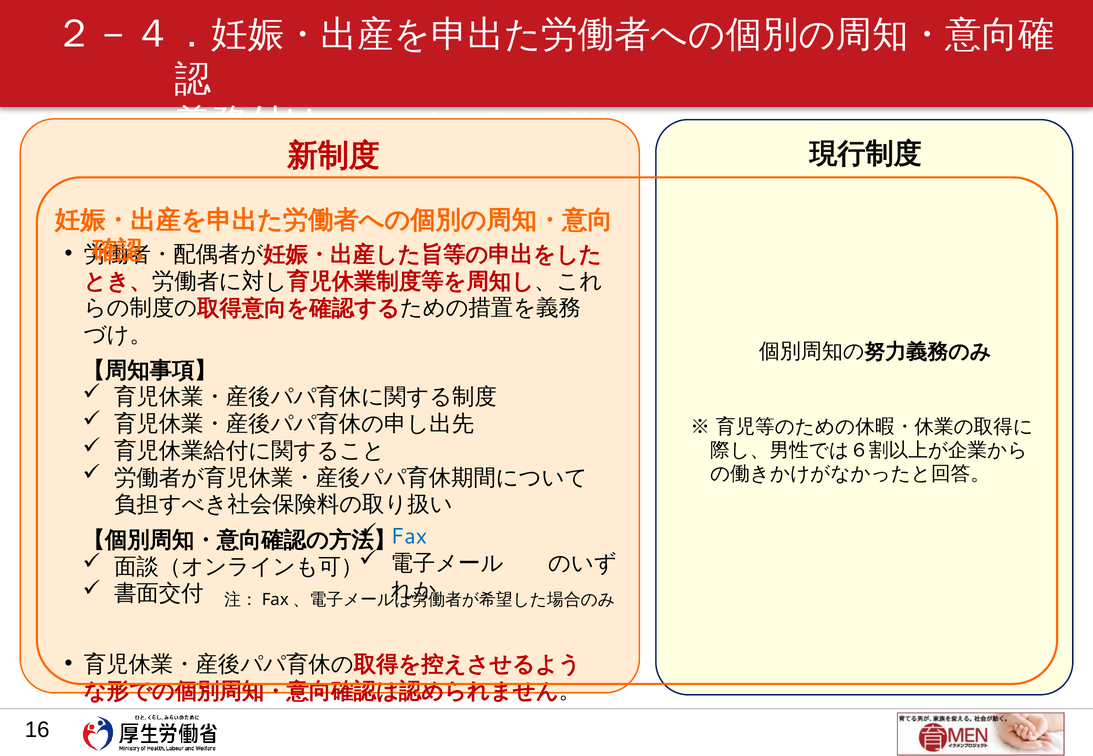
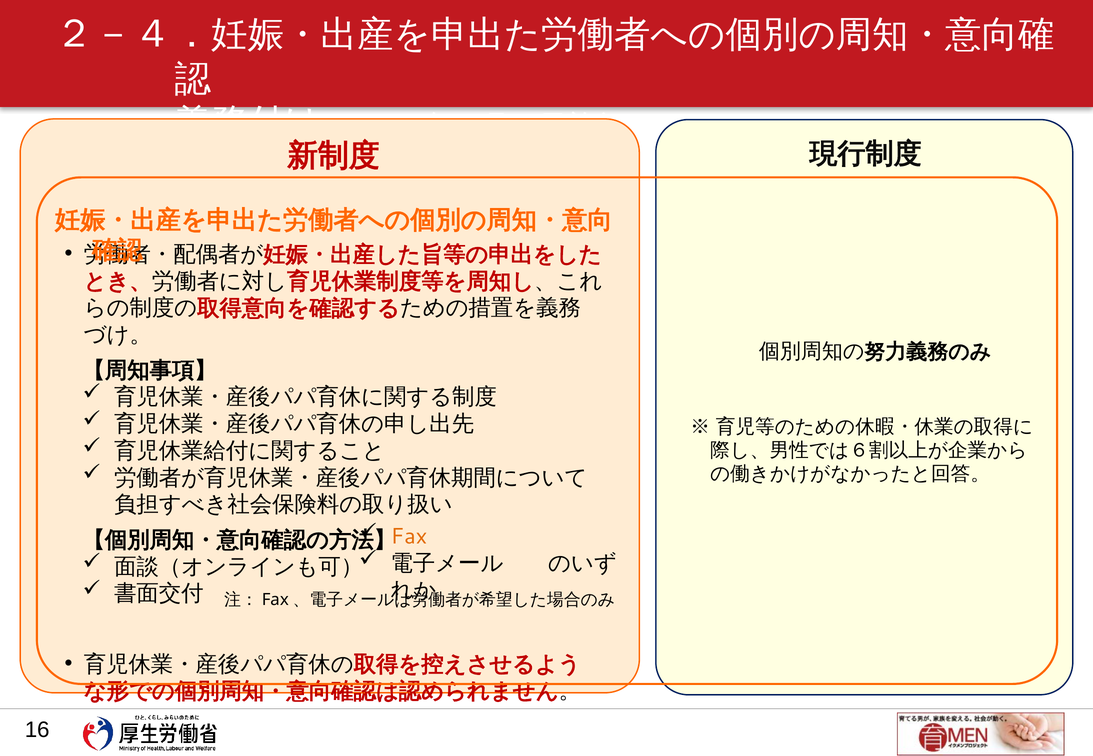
Fax colour: blue -> orange (409, 537)
